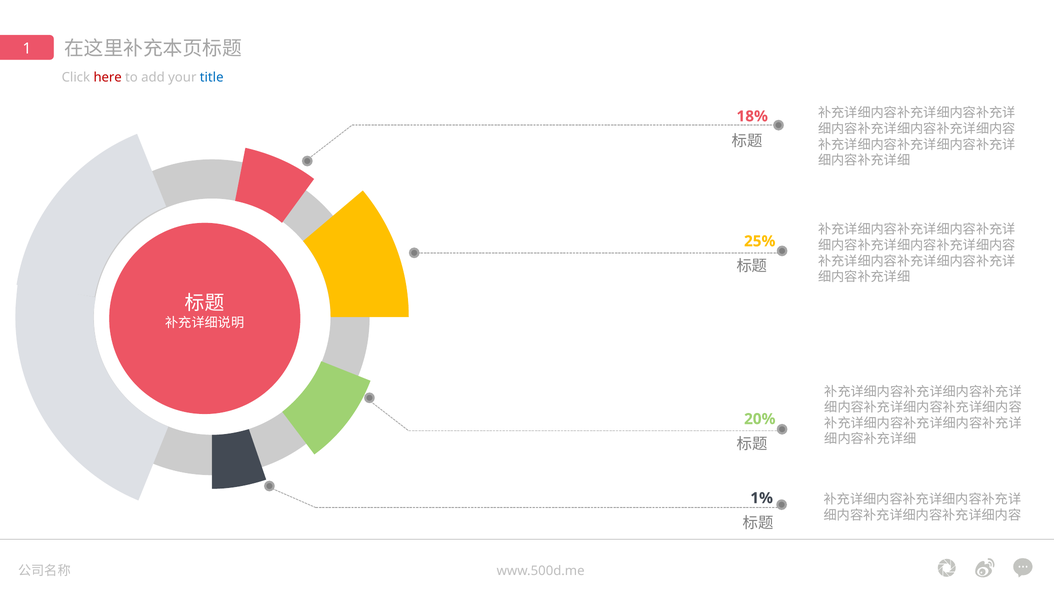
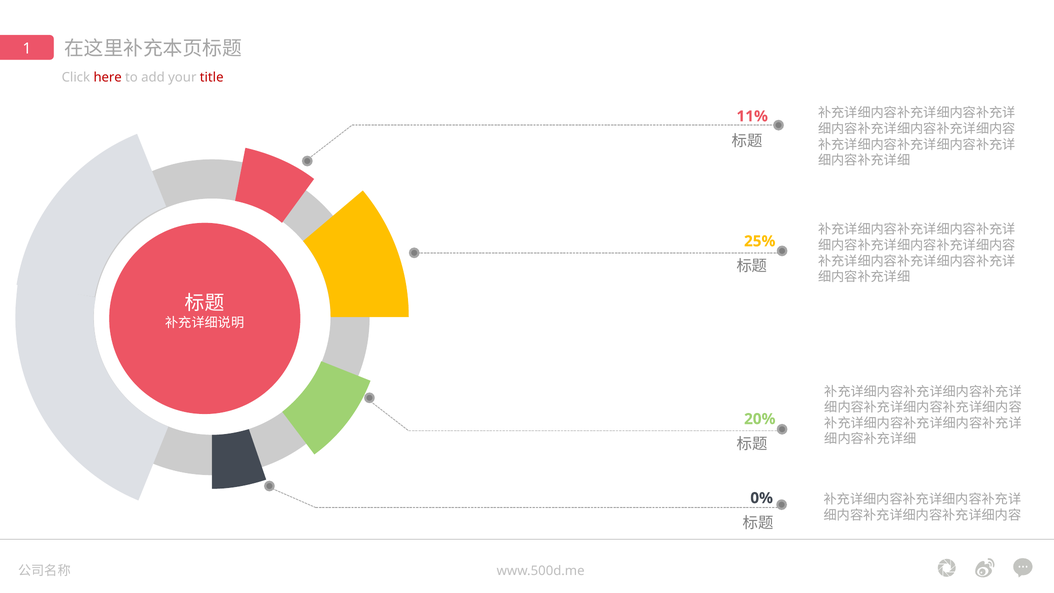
title colour: blue -> red (212, 77)
18%: 18% -> 11% (752, 116)
1%: 1% -> 0% (762, 498)
